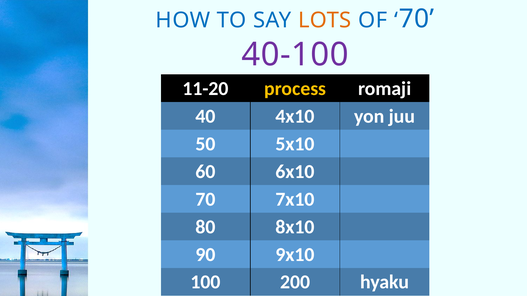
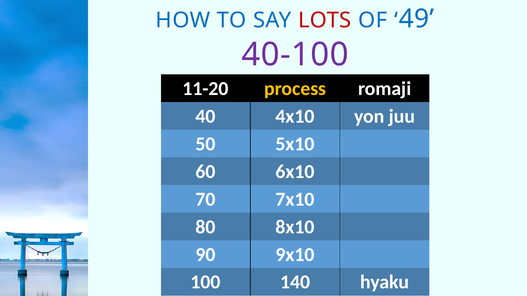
LOTS colour: orange -> red (325, 20)
70: 70 -> 49 (416, 19)
200: 200 -> 140 (295, 283)
